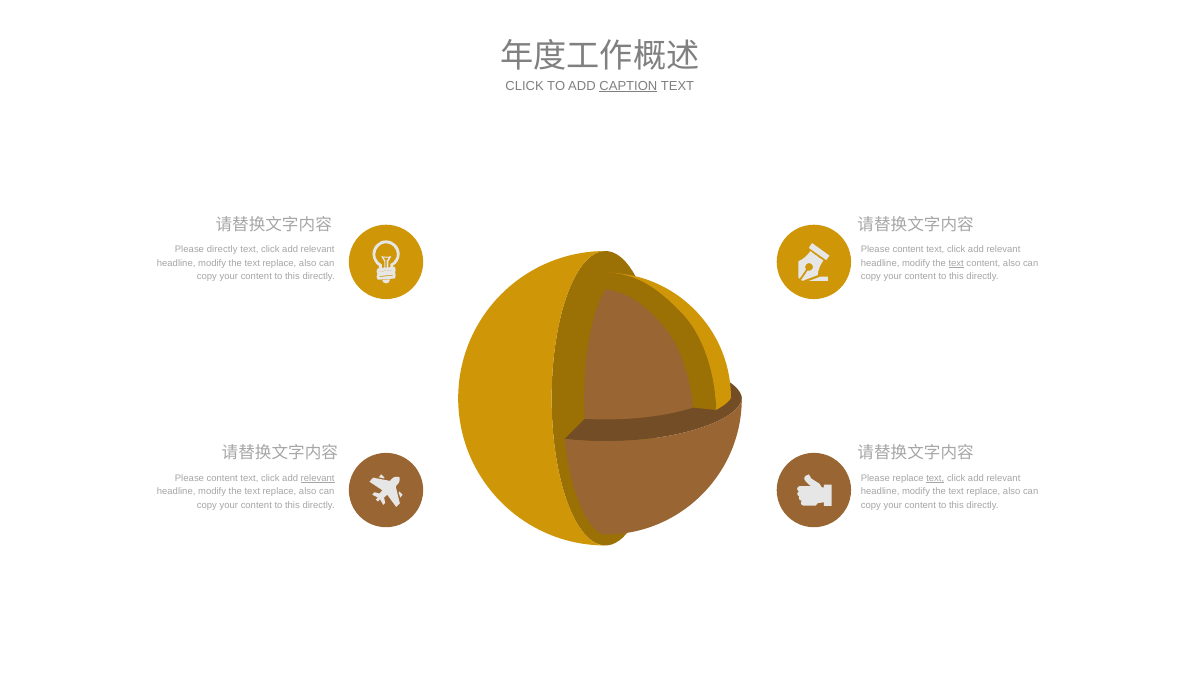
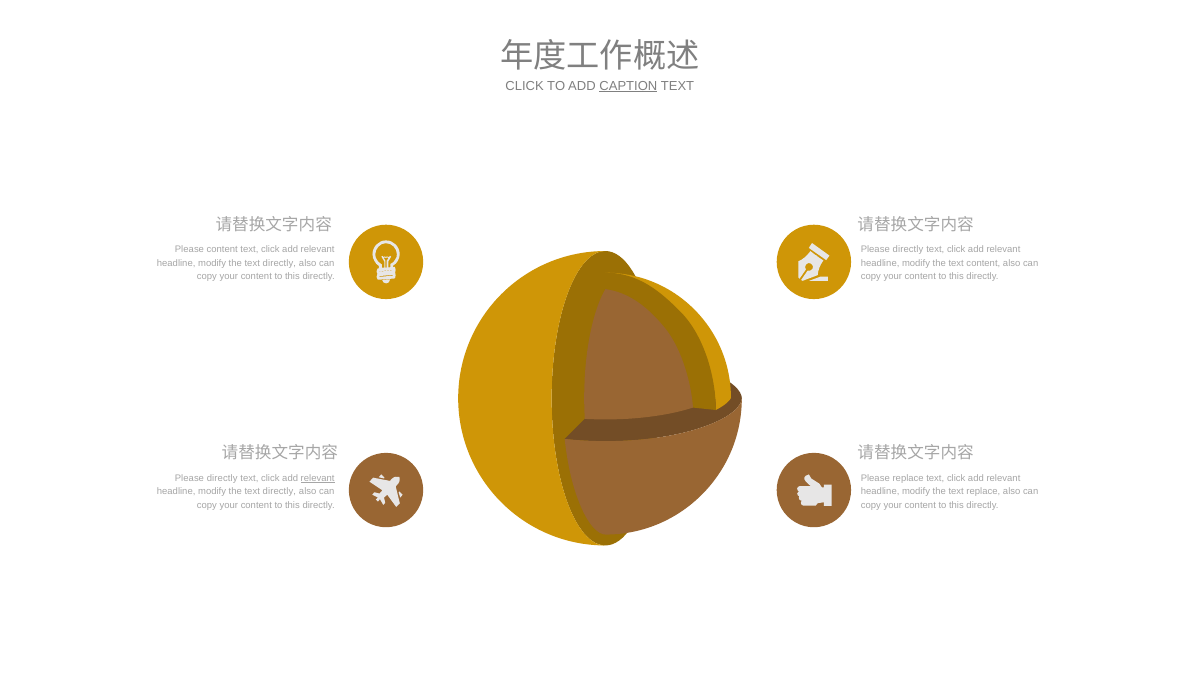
Please directly: directly -> content (222, 249)
content: content -> directly (908, 249)
replace: replace -> directly (279, 263)
text underline: present -> none (956, 263)
content: content -> directly (222, 478)
text underline: present -> none (935, 478)
replace: replace -> directly (279, 492)
